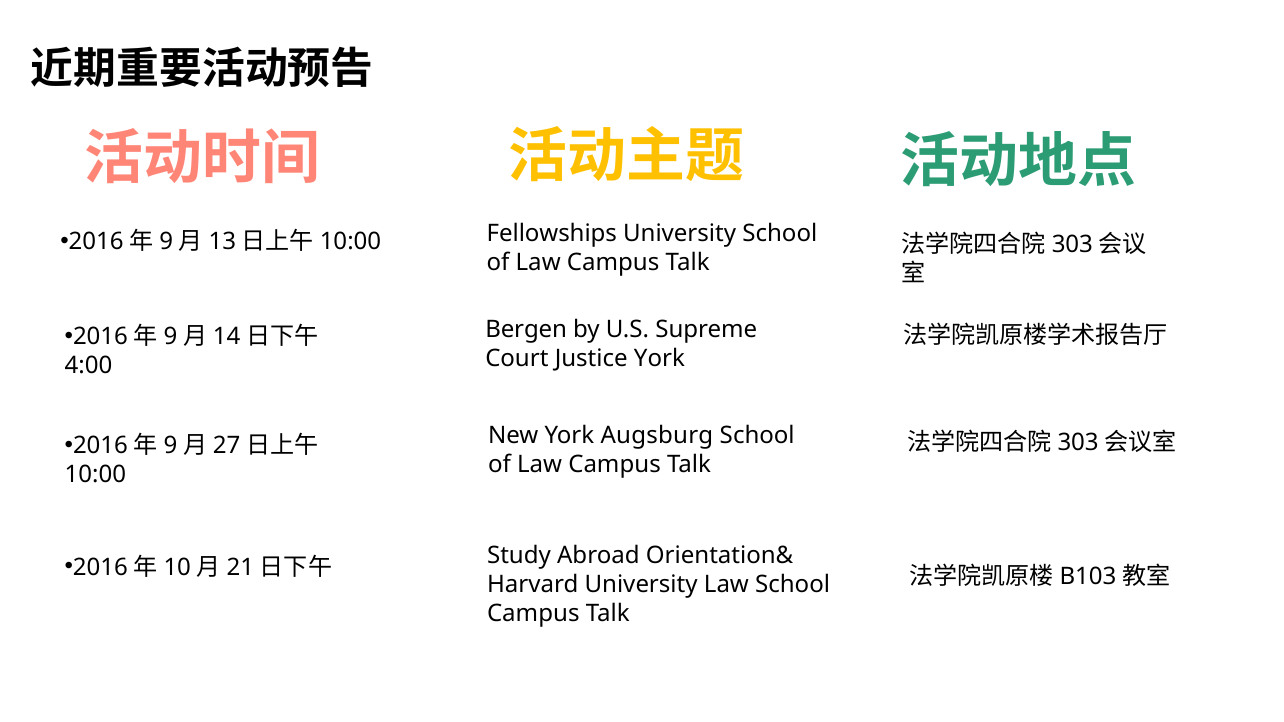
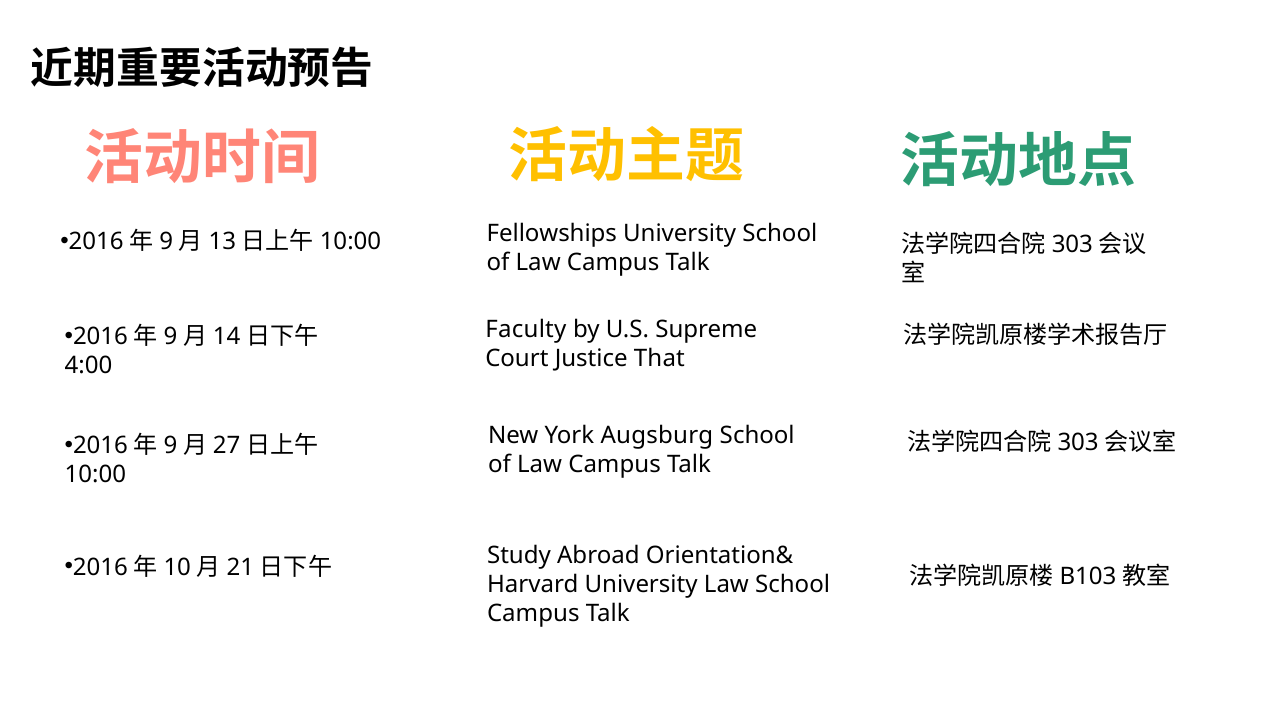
Bergen: Bergen -> Faculty (526, 330)
Justice York: York -> That (659, 358)
